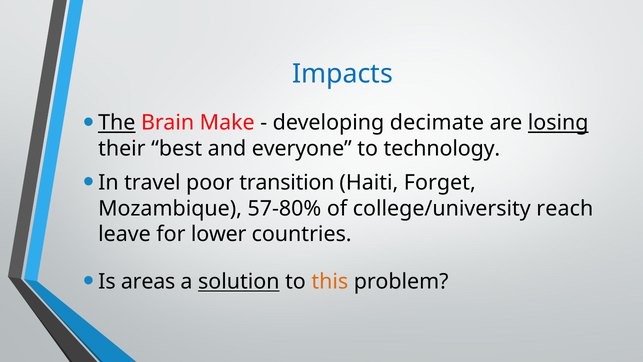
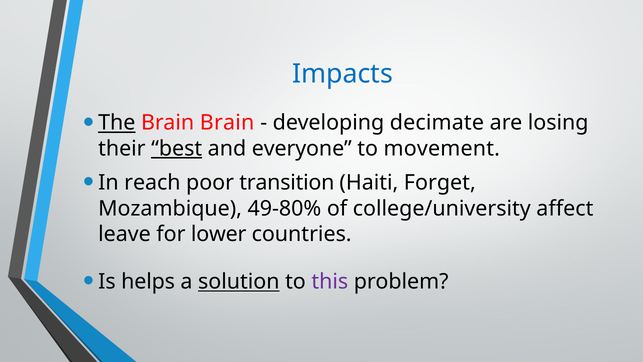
Brain Make: Make -> Brain (227, 123)
losing underline: present -> none (558, 123)
best underline: none -> present (177, 149)
technology: technology -> movement (442, 149)
travel: travel -> reach (152, 183)
57-80%: 57-80% -> 49-80% (284, 208)
reach: reach -> affect (565, 208)
areas: areas -> helps (148, 281)
this colour: orange -> purple (330, 281)
